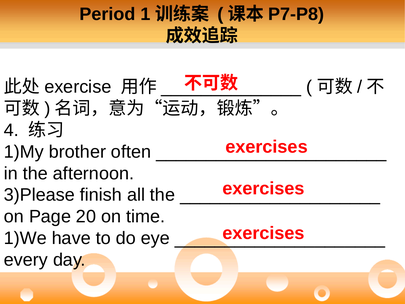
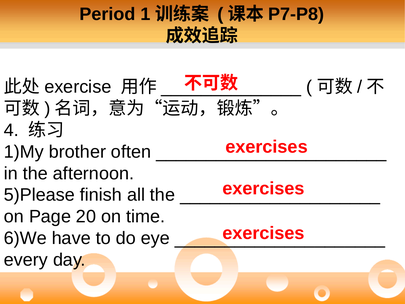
3)Please: 3)Please -> 5)Please (39, 195)
1)We: 1)We -> 6)We (25, 238)
